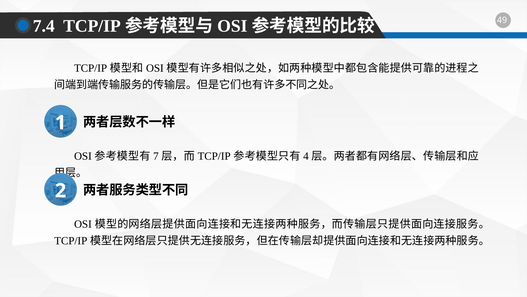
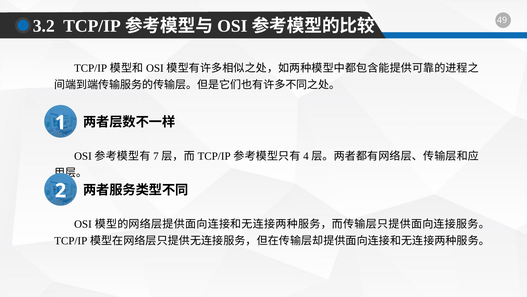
7.4: 7.4 -> 3.2 (44, 26)
